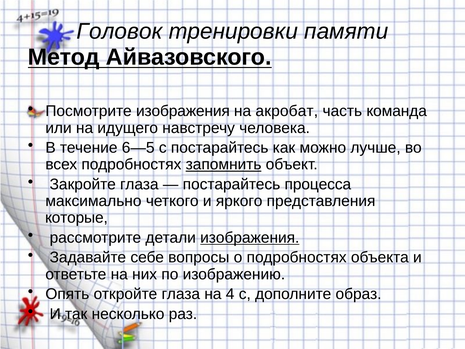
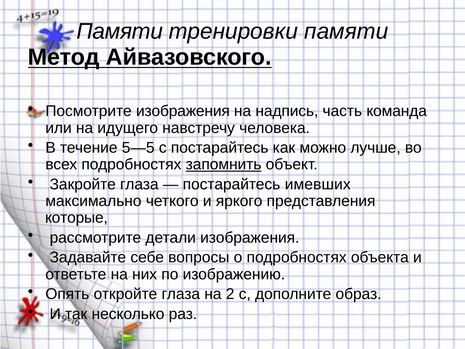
Головок: Головок -> Памяти (120, 31)
акробат: акробат -> надпись (287, 111)
6—5: 6—5 -> 5—5 (138, 148)
процесса: процесса -> имевших (318, 184)
изображения underline: present -> none (250, 238)
4: 4 -> 2 (230, 294)
